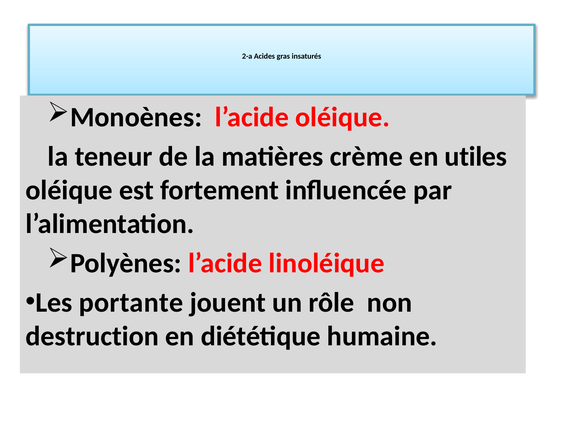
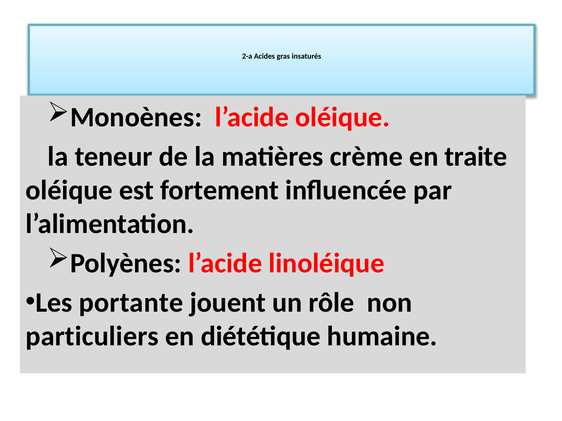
utiles: utiles -> traite (476, 157)
destruction: destruction -> particuliers (92, 336)
